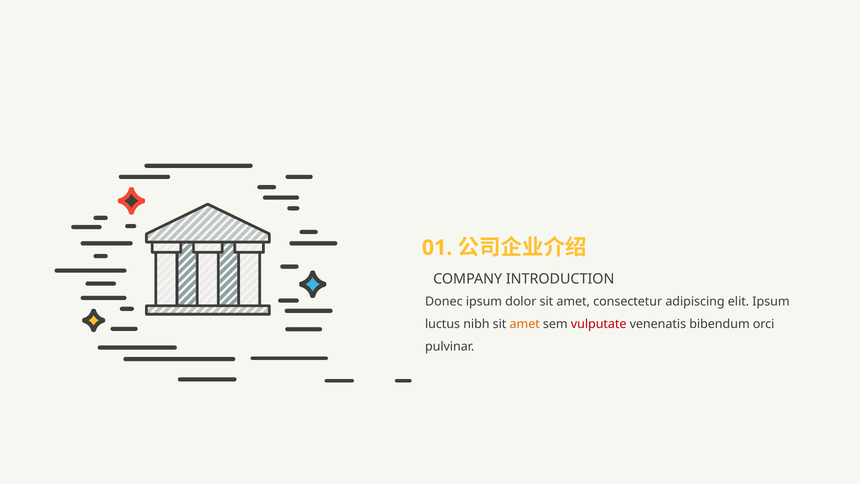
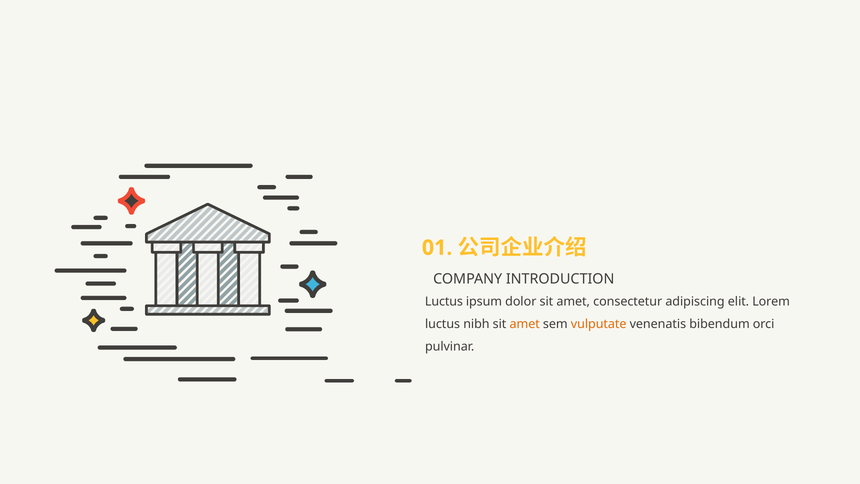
Donec: Donec -> Luctus (444, 302)
elit Ipsum: Ipsum -> Lorem (771, 302)
vulputate colour: red -> orange (599, 324)
